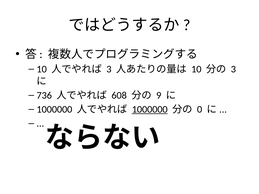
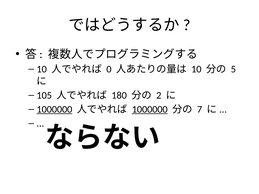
3: 3 -> 0 (109, 69)
3: 3 -> 5 (233, 69)
736: 736 -> 105 (44, 95)
608: 608 -> 180 (119, 95)
9: 9 -> 2 (159, 95)
1000000 underline: none -> present (54, 110)
0: 0 -> 7 (200, 110)
